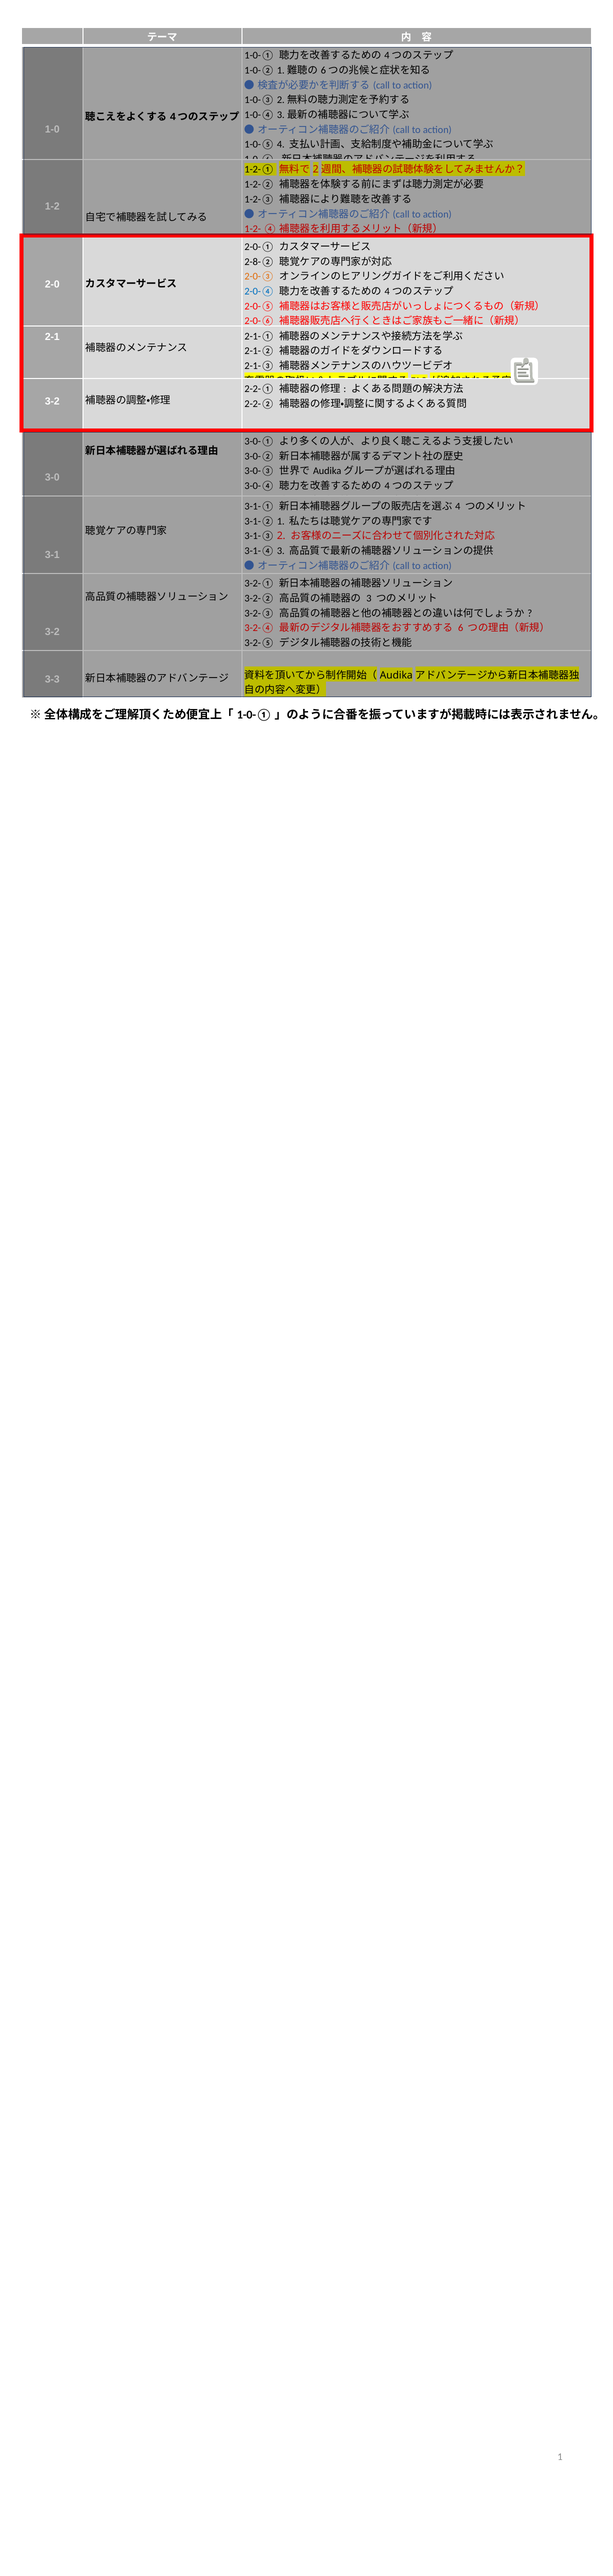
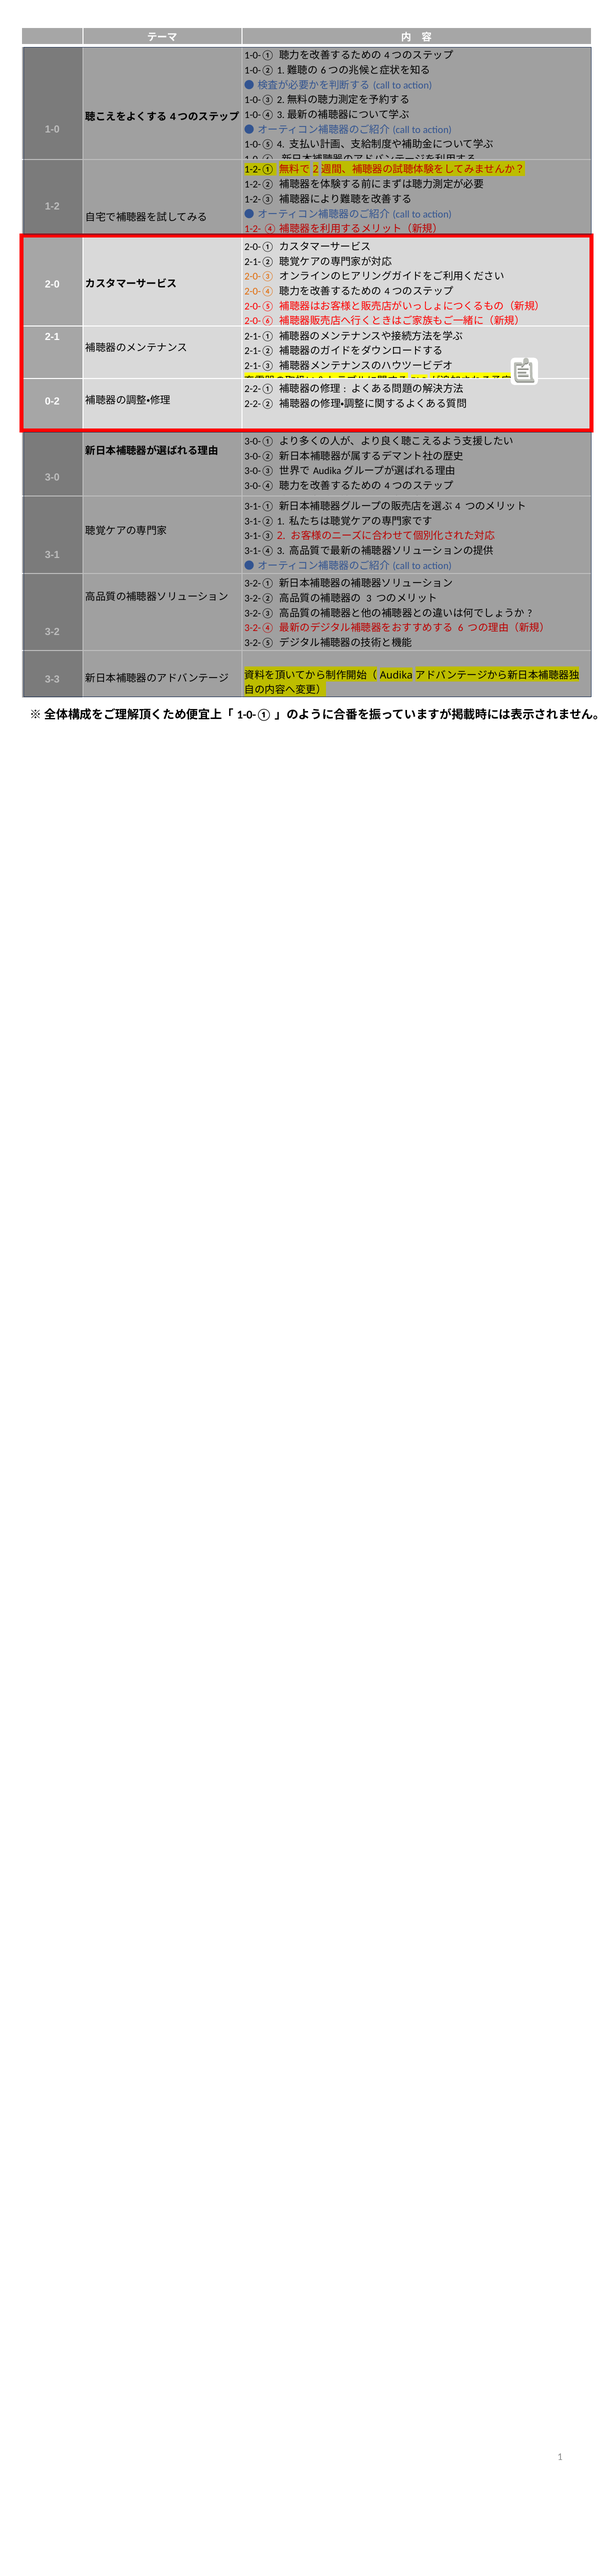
2-8-②: 2-8-② -> 2-1-② (260, 261)
2-0-④ colour: blue -> orange (260, 291)
3-2: 3-2 -> 0-2 (52, 401)
